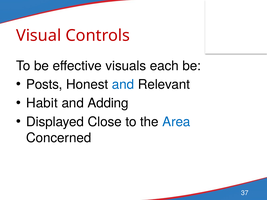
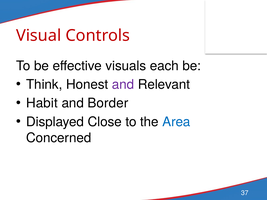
Posts: Posts -> Think (44, 85)
and colour: blue -> purple (123, 85)
Adding: Adding -> Border (108, 103)
